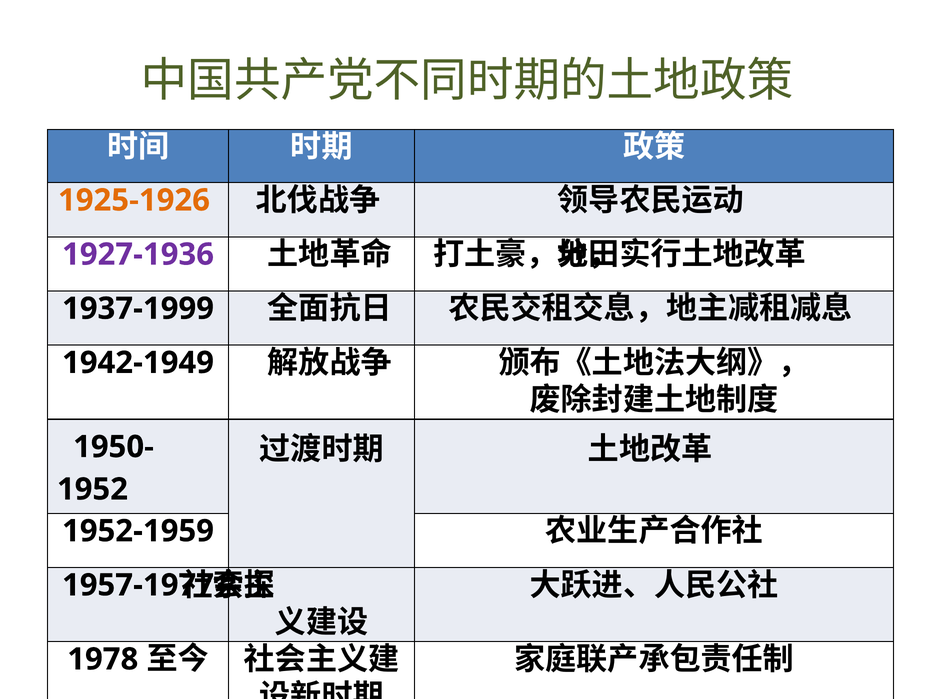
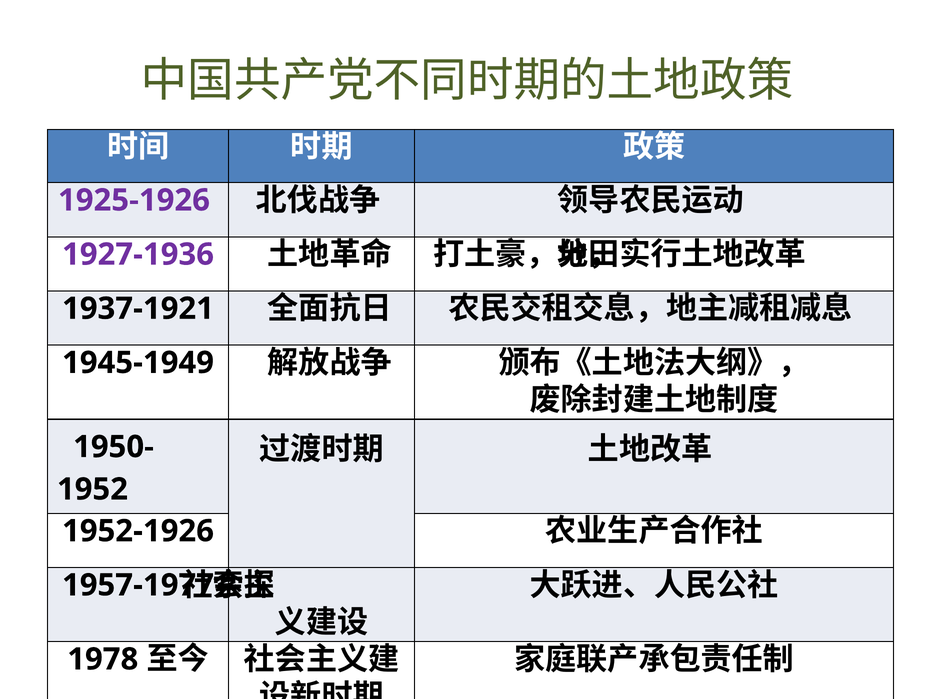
1925-1926 colour: orange -> purple (134, 200)
1937-1999: 1937-1999 -> 1937-1921 (138, 309)
1942-1949: 1942-1949 -> 1945-1949 (138, 363)
1952-1959: 1952-1959 -> 1952-1926 (138, 531)
